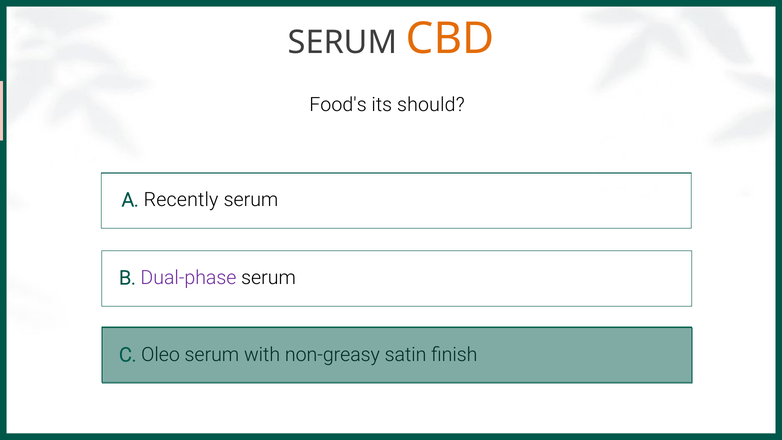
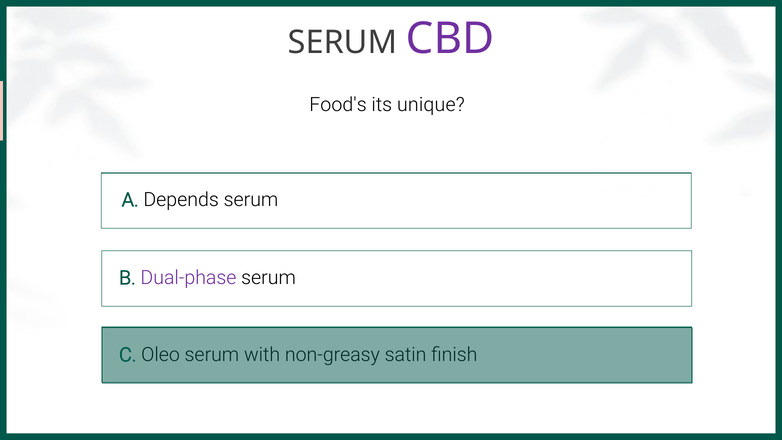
CBD colour: orange -> purple (450, 39)
should: should -> unique (431, 105)
Recently: Recently -> Depends (181, 200)
